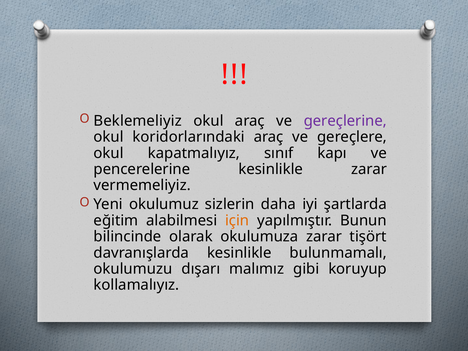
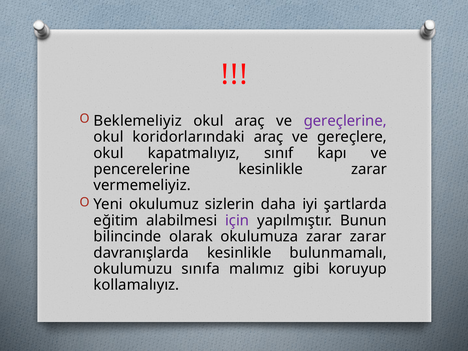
için colour: orange -> purple (237, 220)
zarar tişört: tişört -> zarar (368, 237)
dışarı: dışarı -> sınıfa (201, 269)
